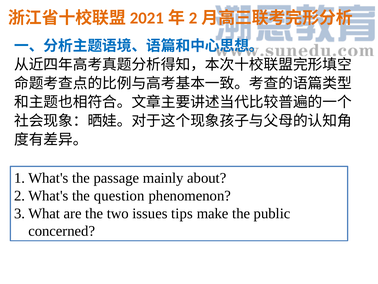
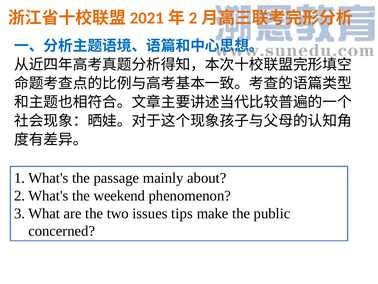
question: question -> weekend (119, 195)
